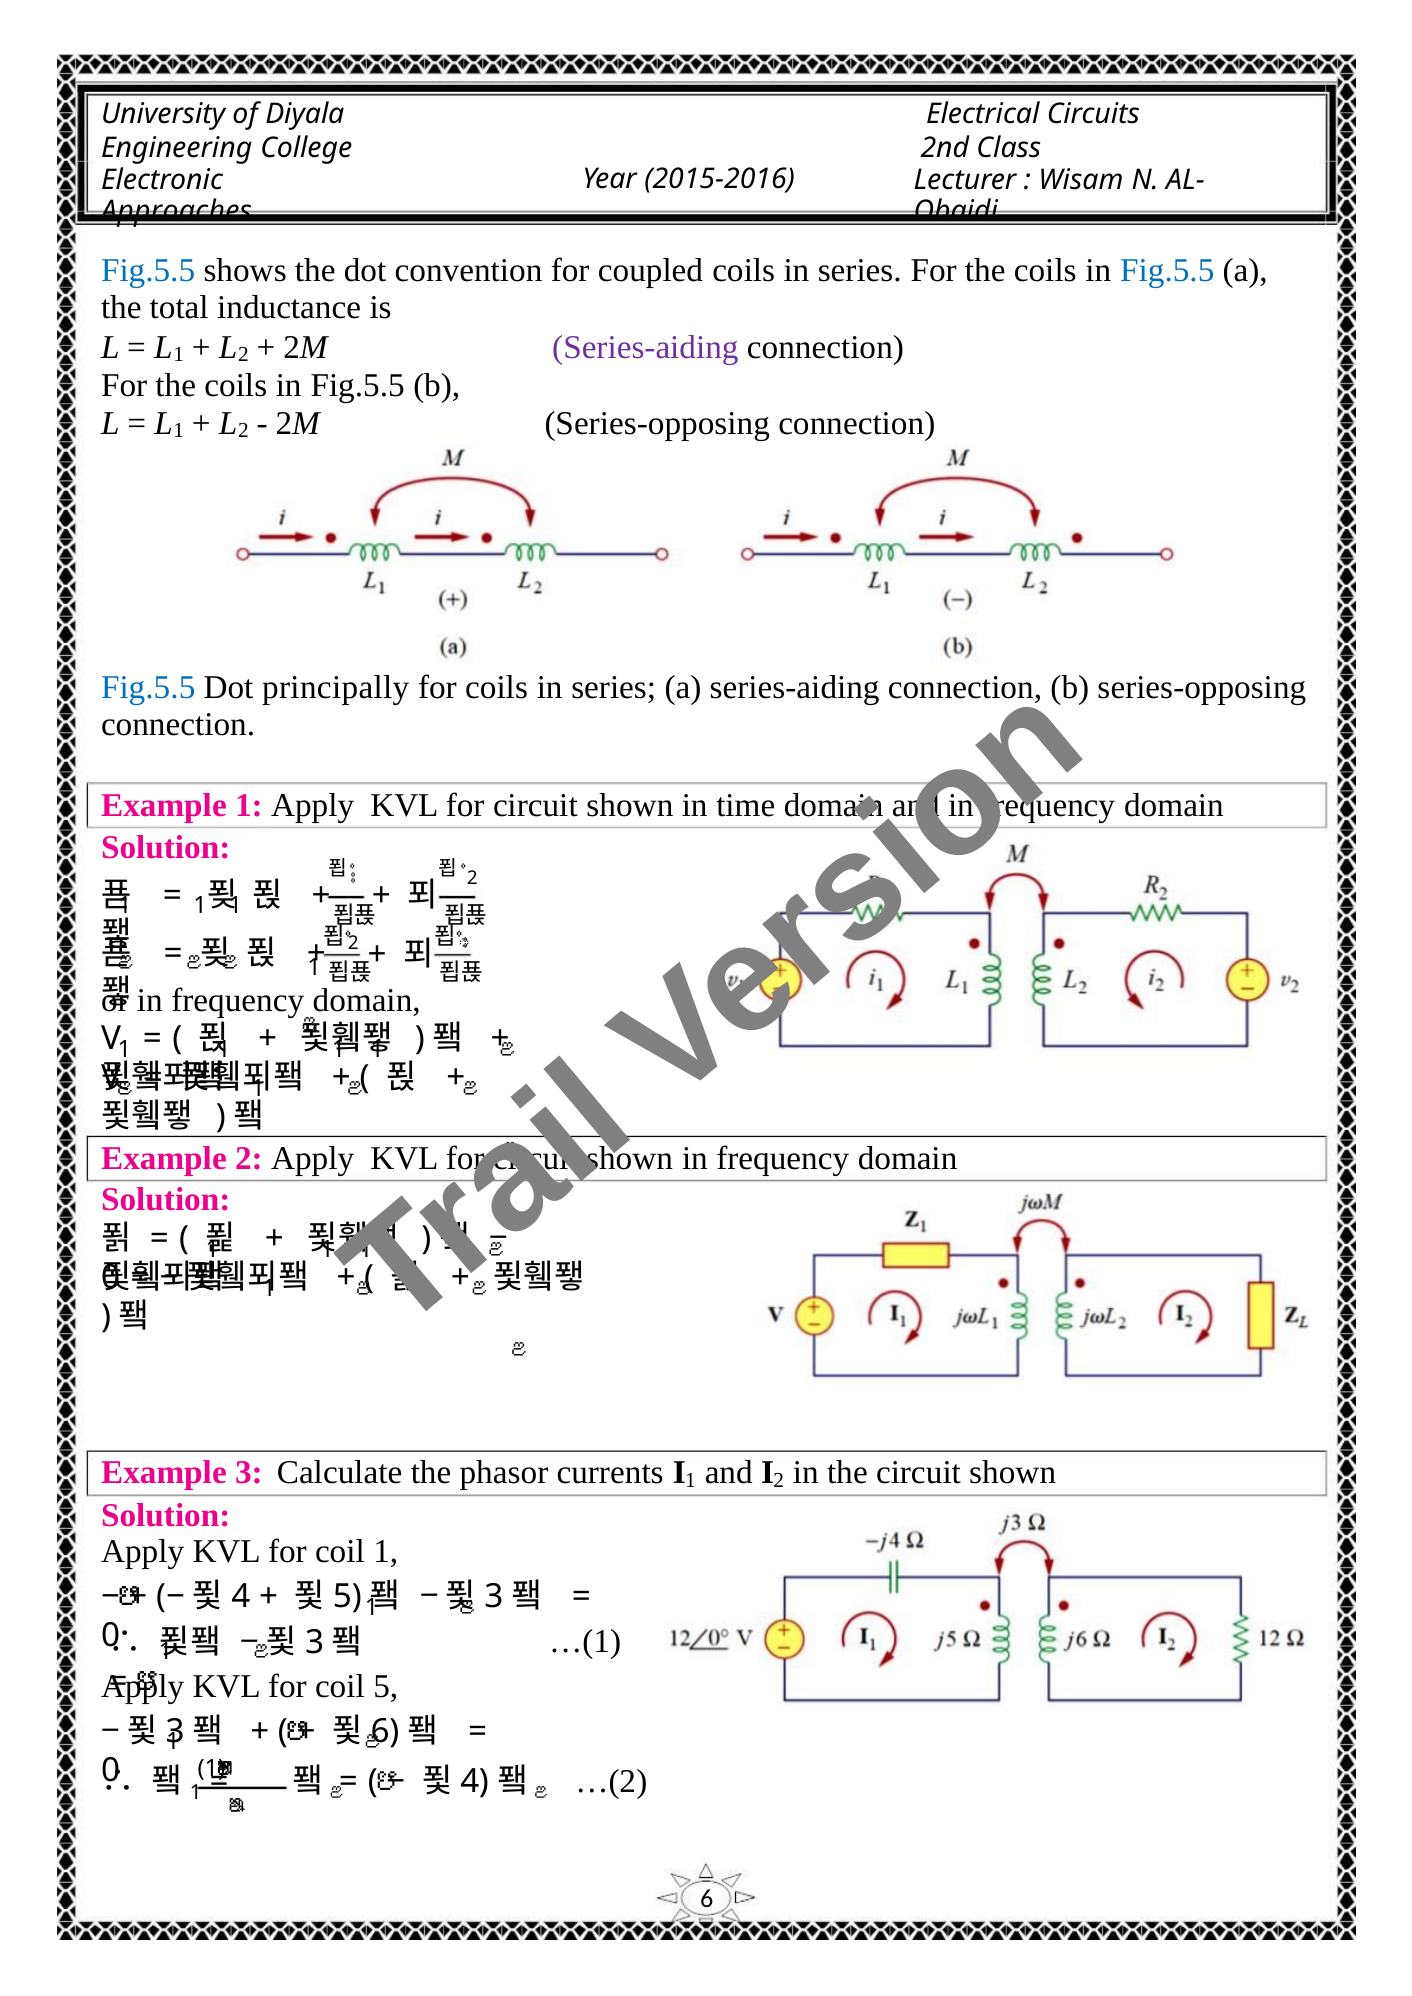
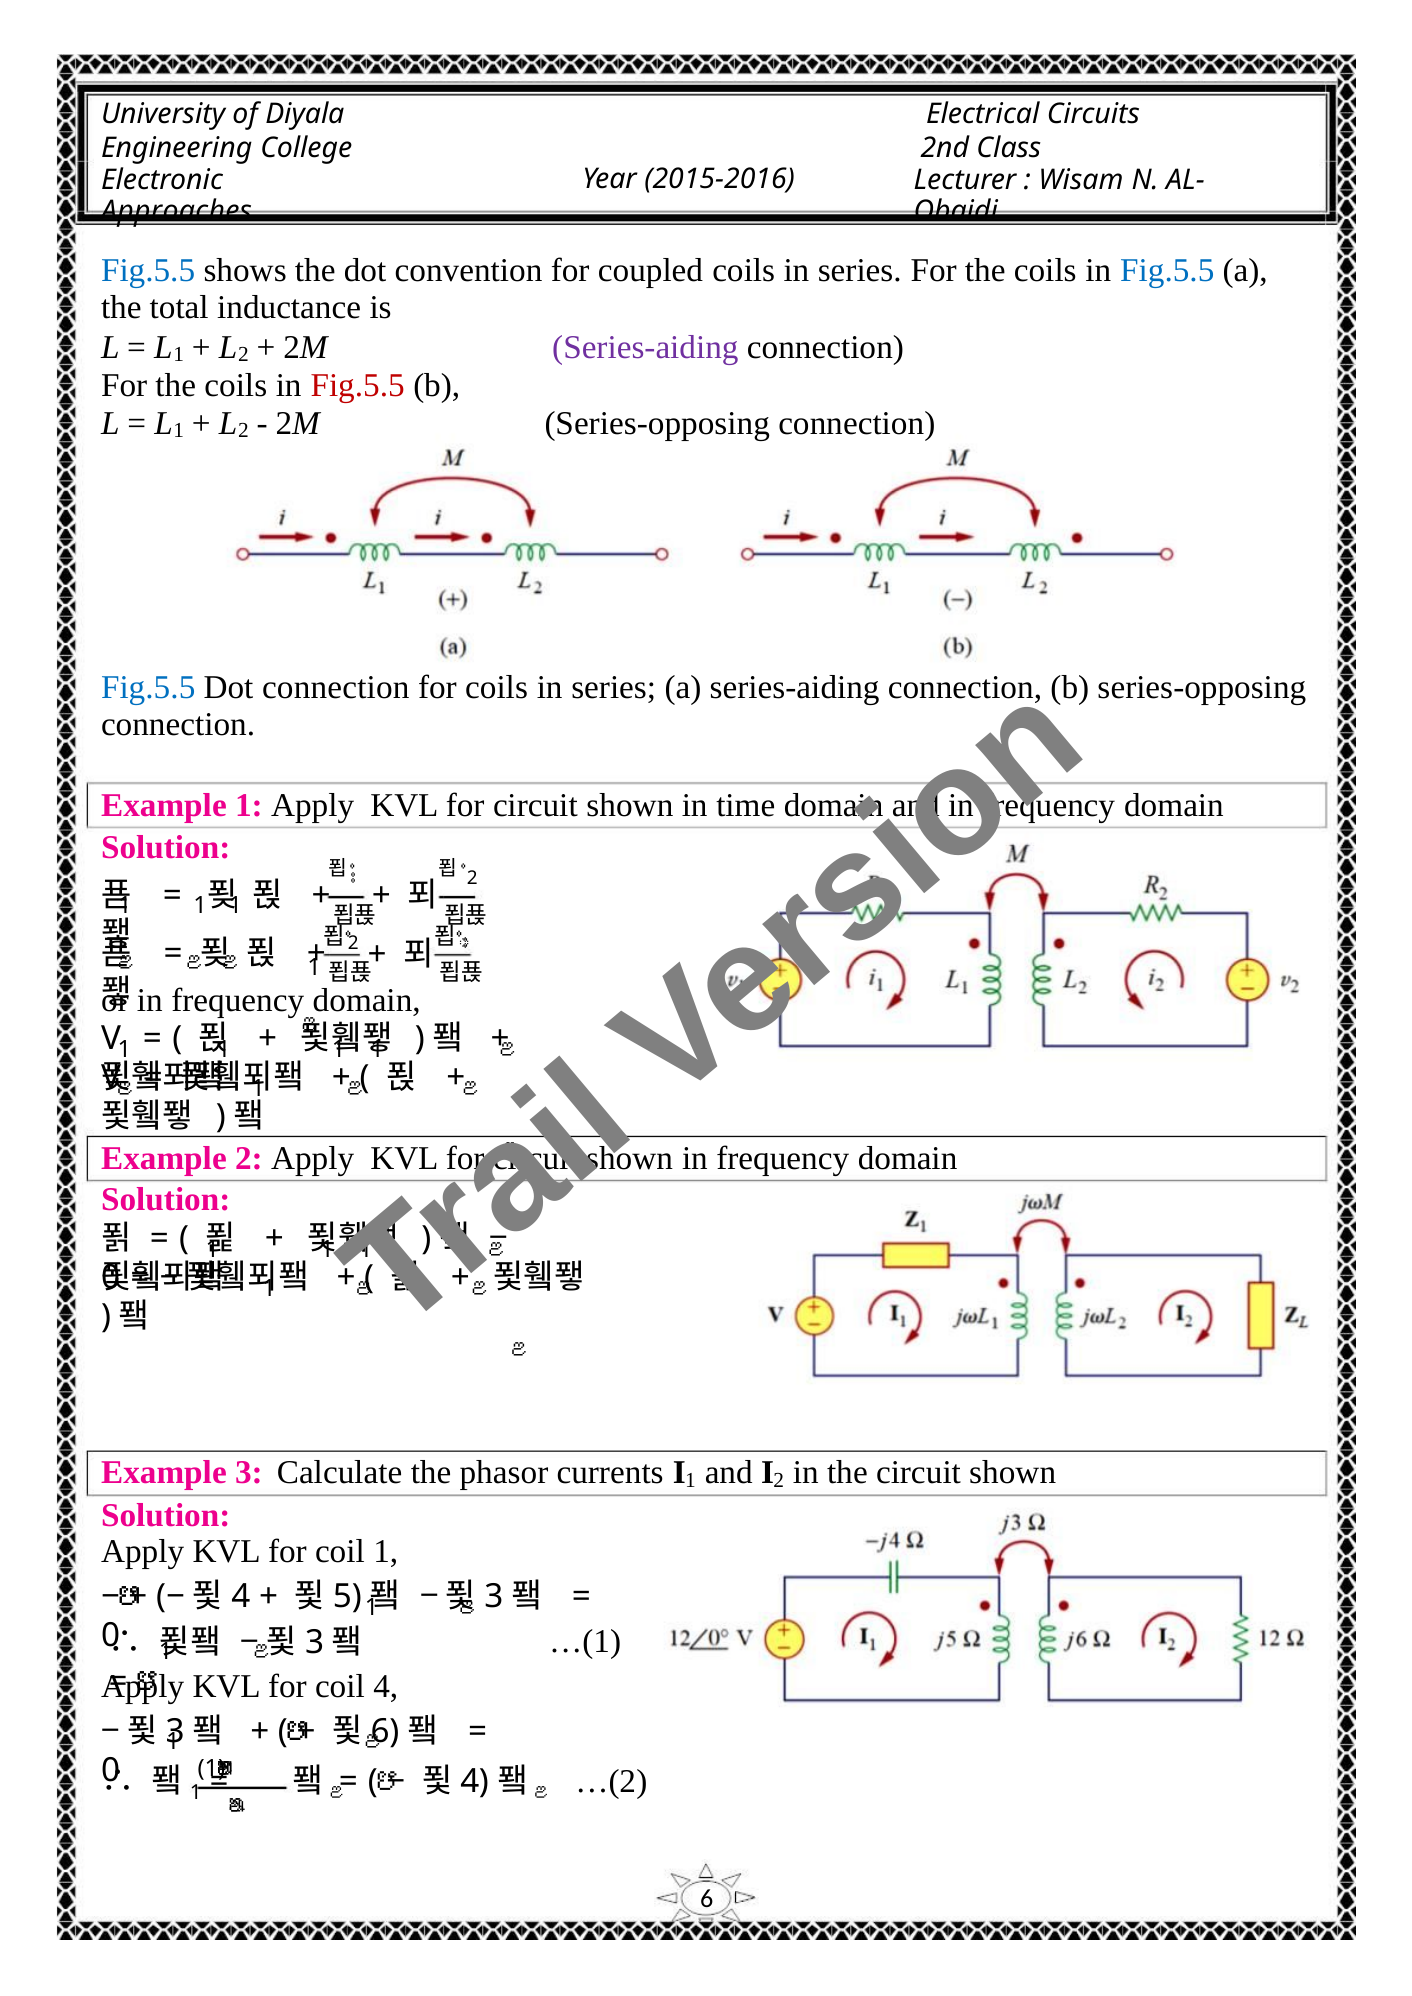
Fig.5.5 colour: black -> red (358, 385)
Dot principally: principally -> connection (336, 687)
5: 5 -> 4 (386, 1686)
